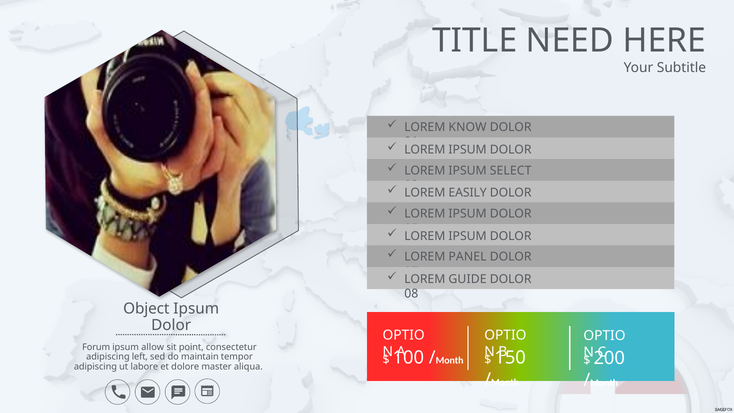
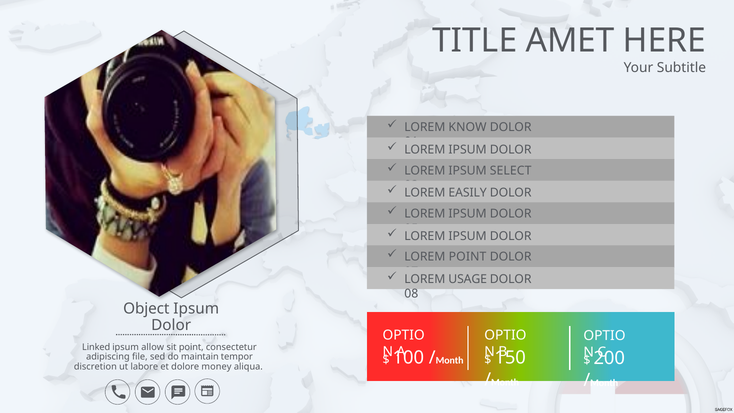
NEED: NEED -> AMET (570, 41)
PANEL: PANEL -> POINT (468, 257)
GUIDE: GUIDE -> USAGE (468, 279)
Forum: Forum -> Linked (96, 347)
left: left -> file (140, 357)
adipiscing: adipiscing -> discretion (95, 367)
master: master -> money (216, 367)
